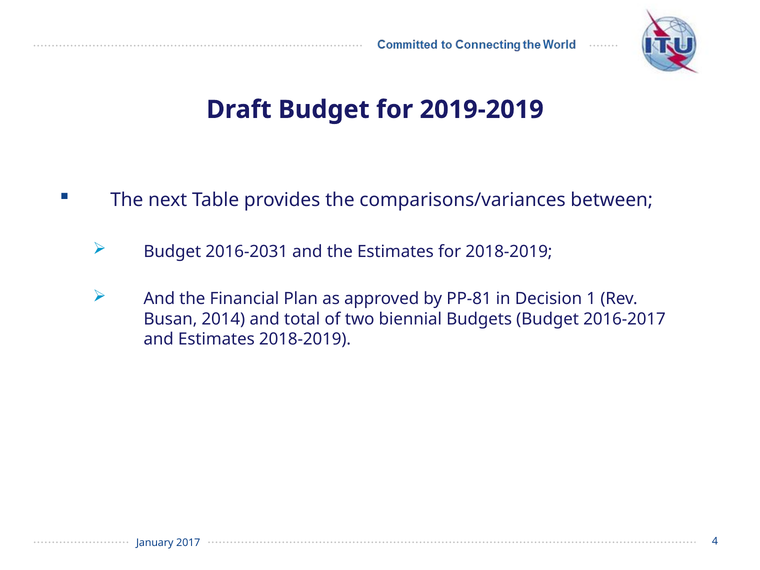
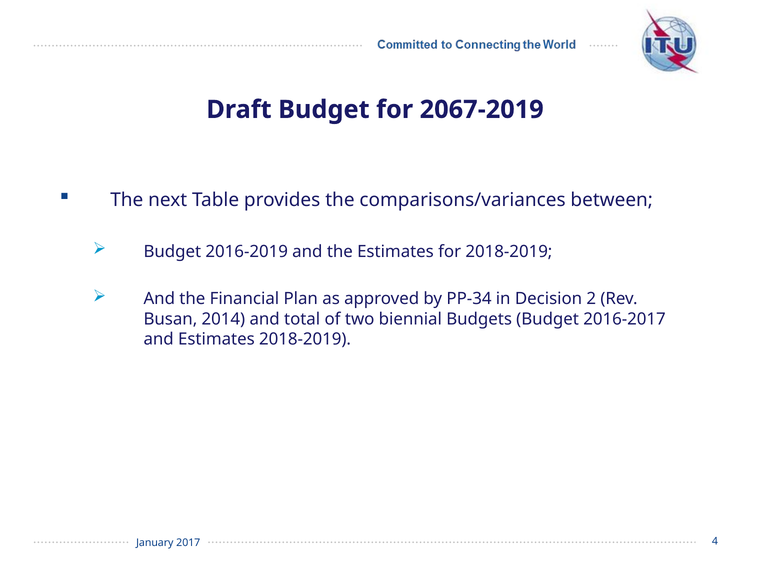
2019-2019: 2019-2019 -> 2067-2019 (482, 110)
2016-2031: 2016-2031 -> 2016-2019 (247, 252)
PP-81: PP-81 -> PP-34 (469, 299)
1: 1 -> 2 (591, 299)
